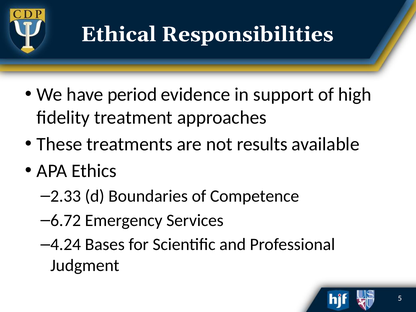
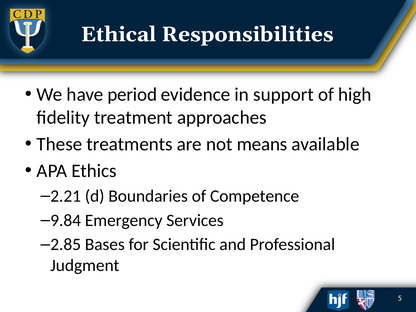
results: results -> means (262, 144)
2.33: 2.33 -> 2.21 (66, 196)
6.72: 6.72 -> 9.84 (66, 220)
4.24: 4.24 -> 2.85 (66, 245)
